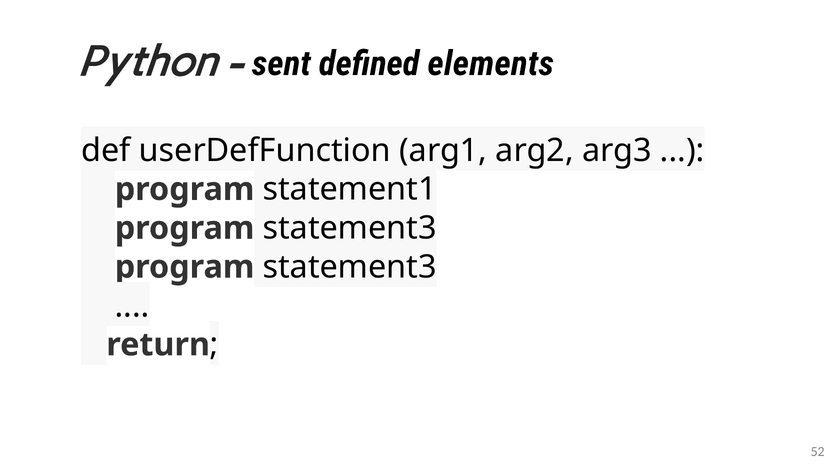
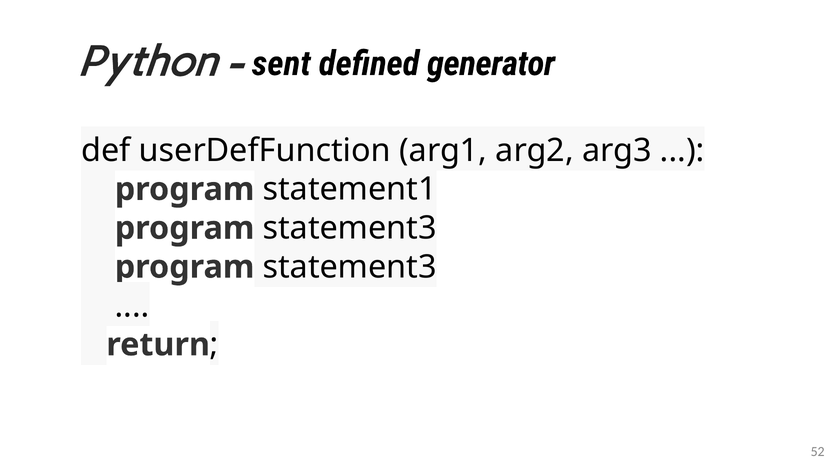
elements: elements -> generator (491, 64)
